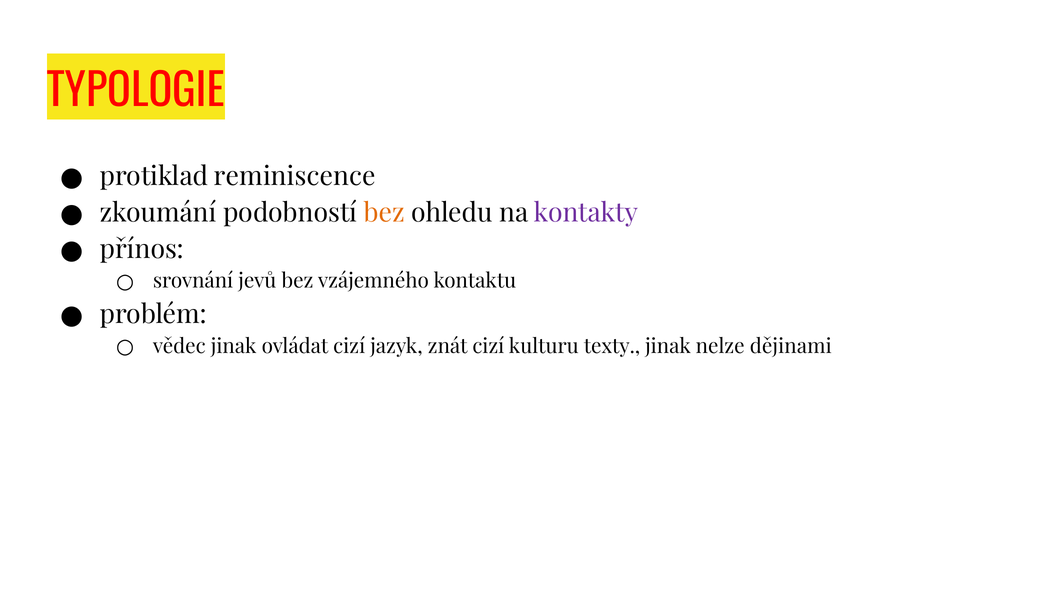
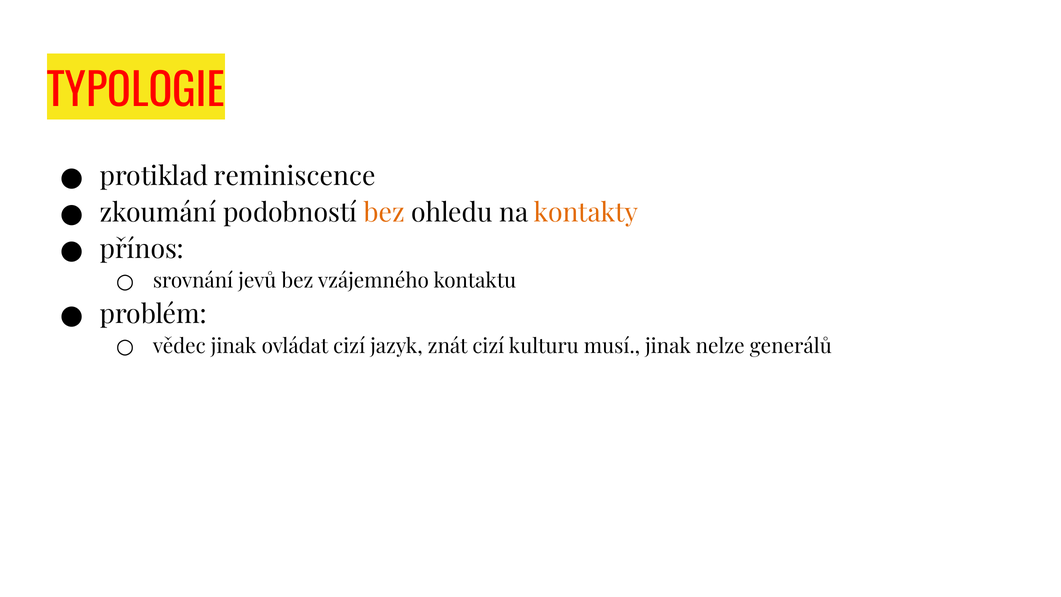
kontakty colour: purple -> orange (586, 213)
texty: texty -> musí (612, 346)
dějinami: dějinami -> generálů (791, 346)
